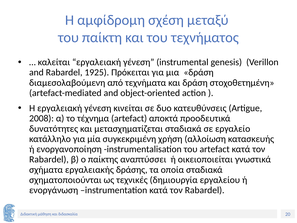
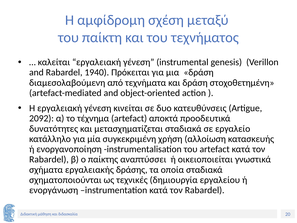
1925: 1925 -> 1940 (97, 72)
2008: 2008 -> 2092 (41, 118)
